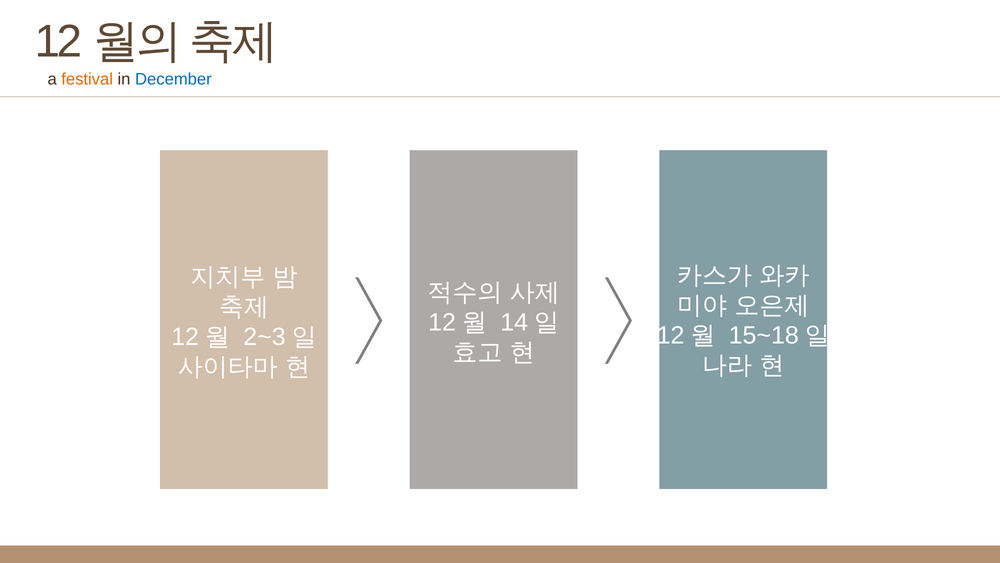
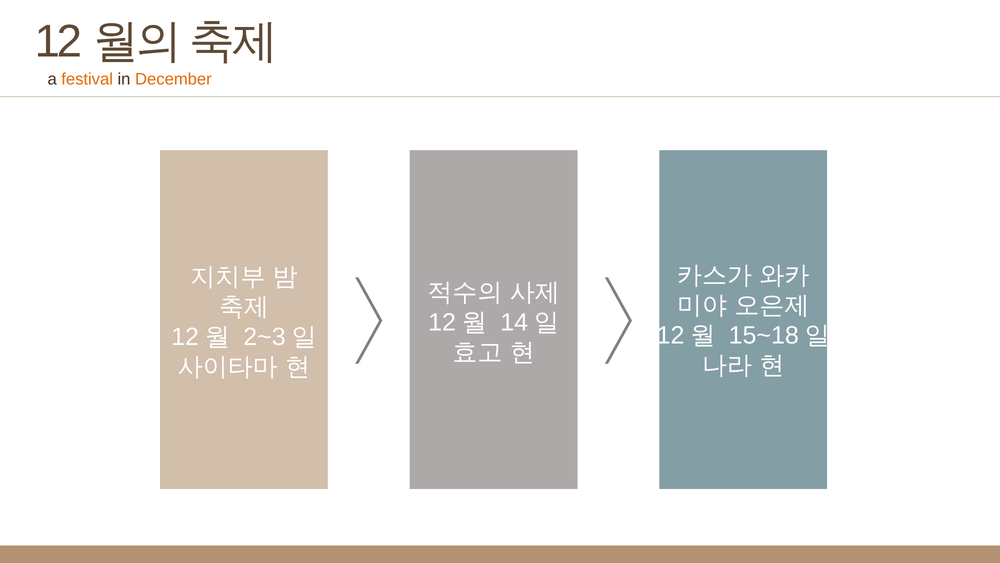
December colour: blue -> orange (173, 79)
